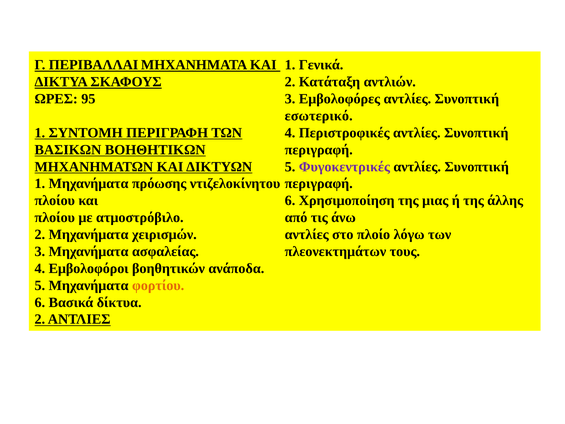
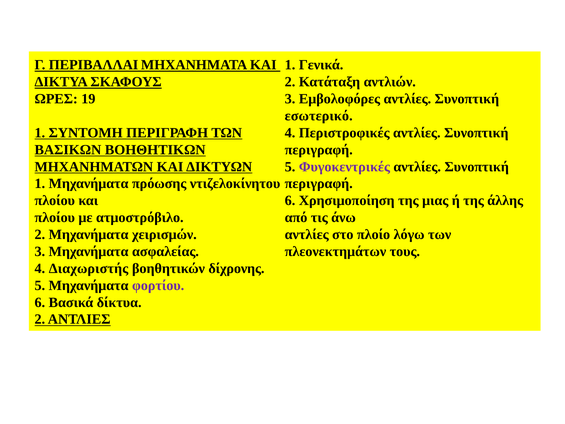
95: 95 -> 19 (88, 99)
Εμβολοφόροι: Εμβολοφόροι -> Διαχωριστής (89, 268)
ανάποδα: ανάποδα -> δίχρονης (236, 268)
φορτίου colour: orange -> purple (158, 285)
